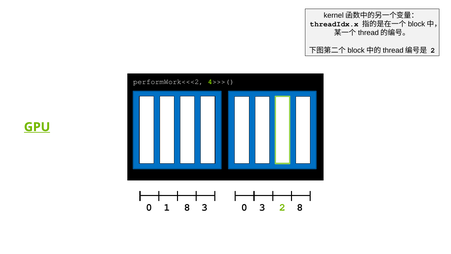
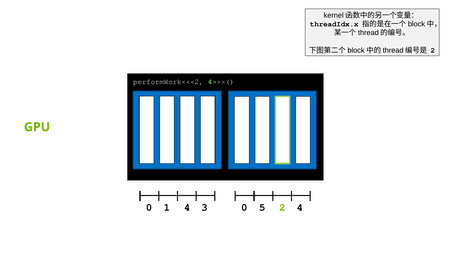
GPU underline: present -> none (37, 127)
1 8: 8 -> 4 (187, 207)
0 3: 3 -> 5 (262, 207)
2 8: 8 -> 4 (300, 207)
